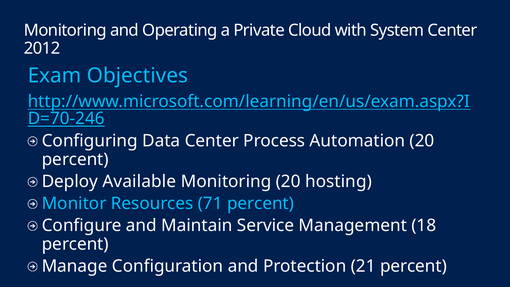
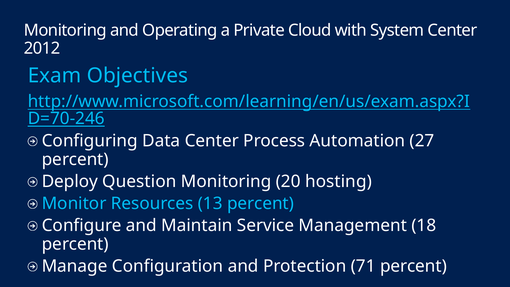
Automation 20: 20 -> 27 (422, 141)
Available: Available -> Question (139, 181)
71: 71 -> 13 (210, 203)
21: 21 -> 71 (363, 266)
